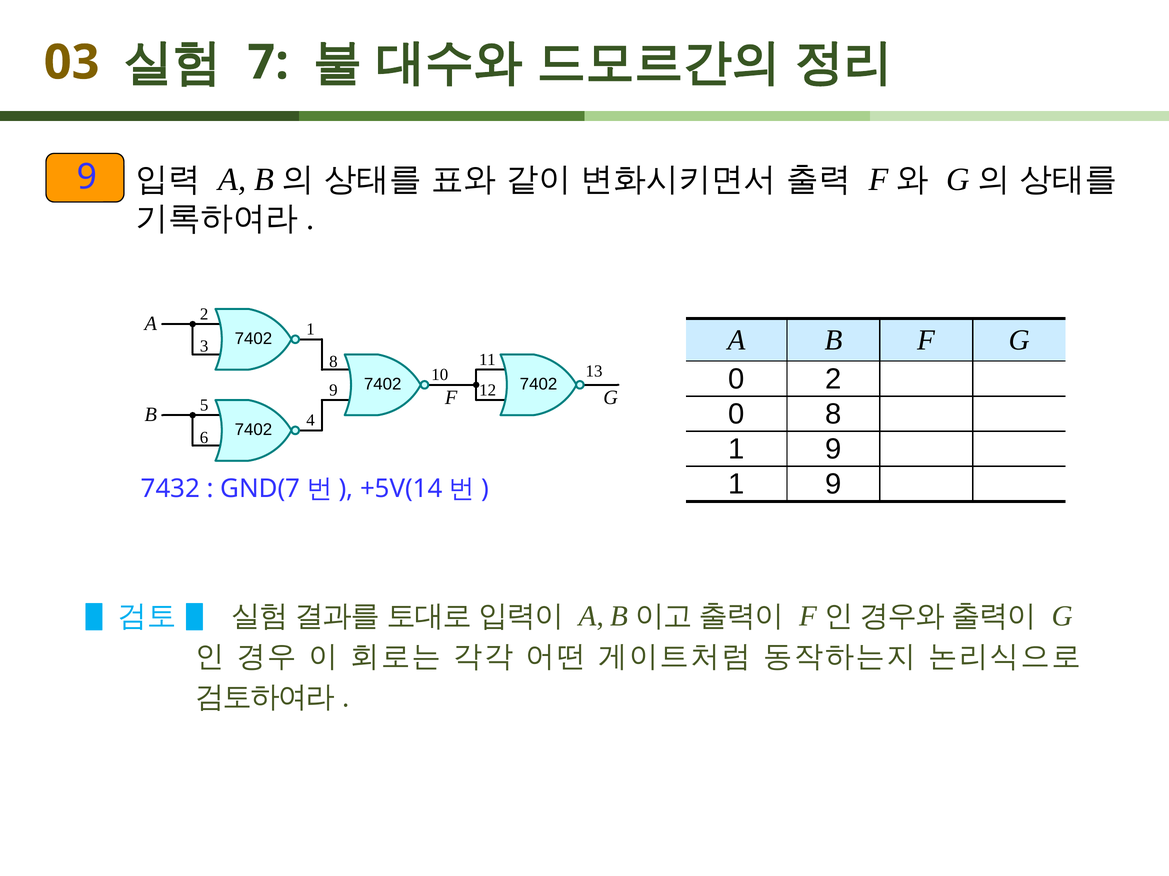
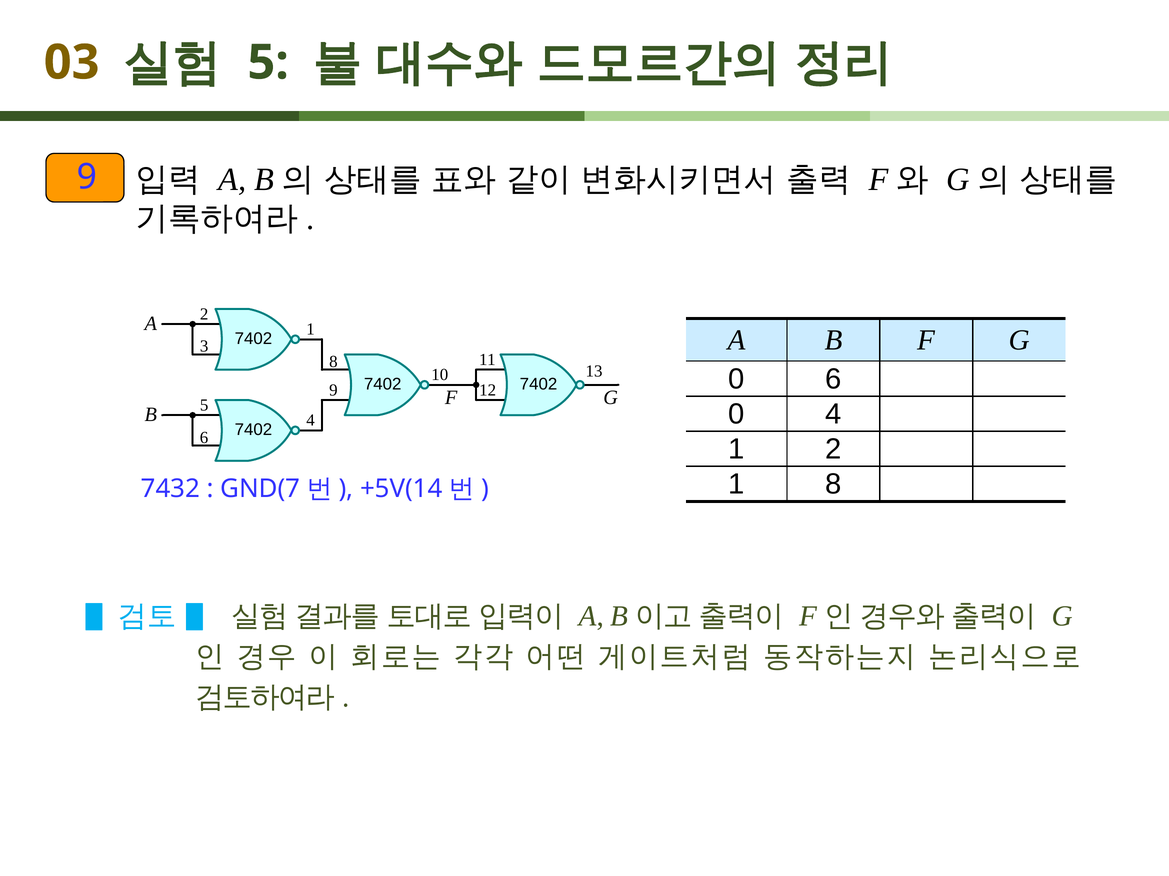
7: 7 -> 5 (268, 63)
0 2: 2 -> 6 (834, 379)
0 8: 8 -> 4 (834, 415)
9: 9 -> 2 (834, 450)
9: 9 -> 8 (834, 485)
